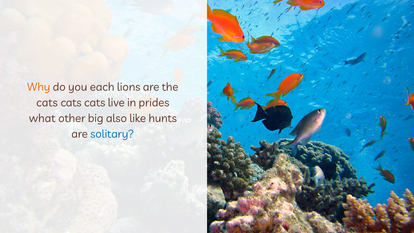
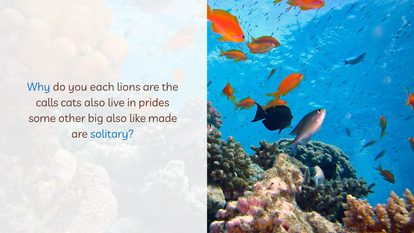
Why colour: orange -> blue (39, 87)
cats: cats -> calls (47, 103)
cats: cats -> also (95, 103)
what: what -> some (42, 118)
hunts: hunts -> made (163, 118)
